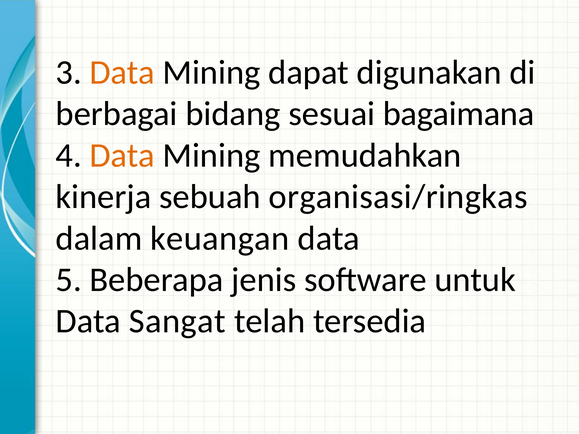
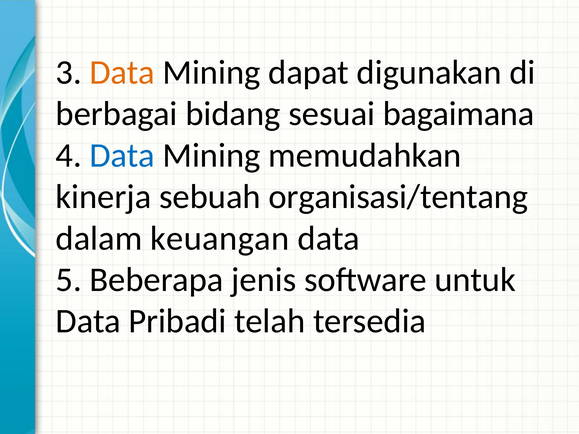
Data colour: orange -> blue (122, 155)
organisasi/ringkas: organisasi/ringkas -> organisasi/tentang (398, 197)
Sangat: Sangat -> Pribadi (177, 321)
